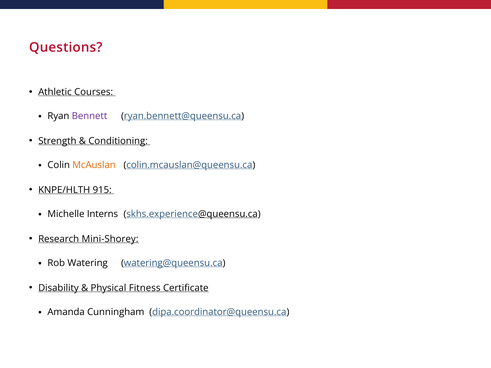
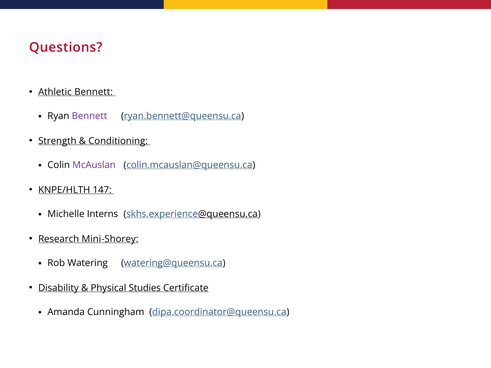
Athletic Courses: Courses -> Bennett (94, 92)
McAuslan colour: orange -> purple (94, 165)
915: 915 -> 147 (102, 190)
Fitness: Fitness -> Studies (145, 288)
